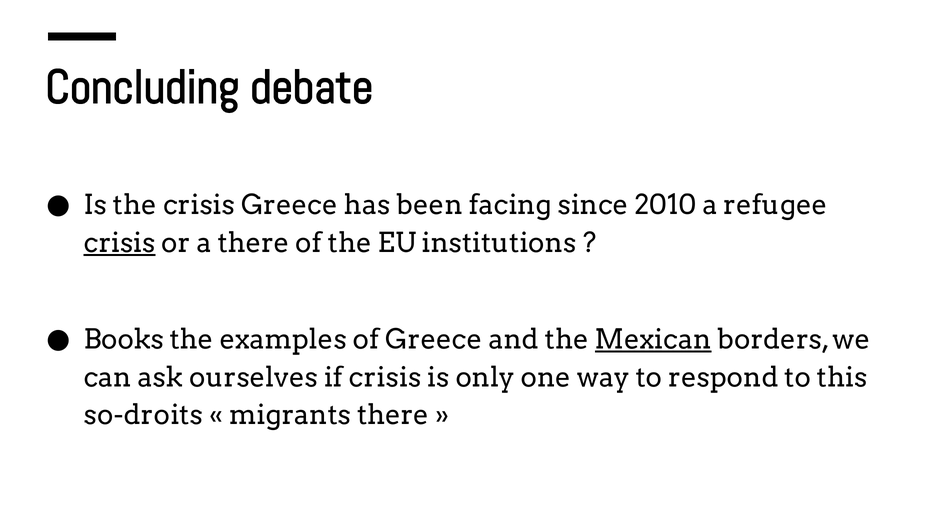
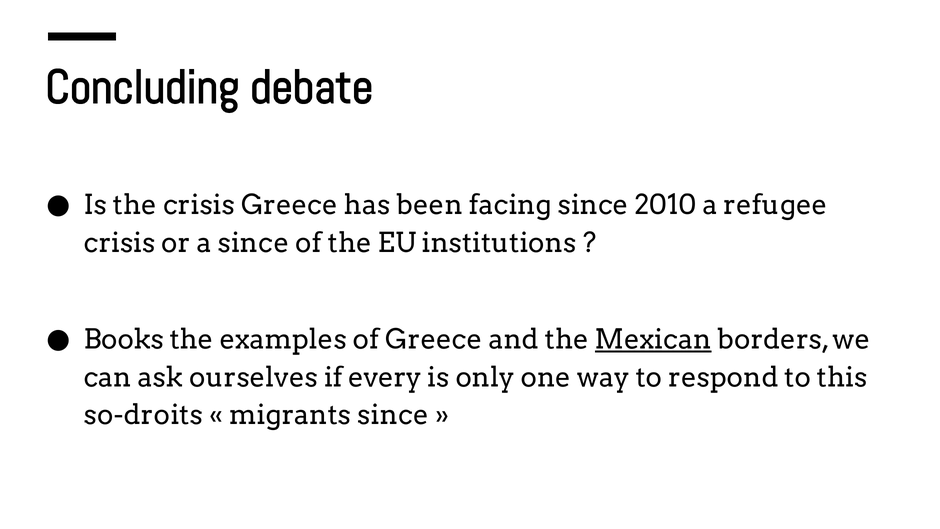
crisis underline: present -> none (119, 243)
a there: there -> since (253, 243)
if crisis: crisis -> every (385, 377)
migrants there: there -> since (393, 415)
